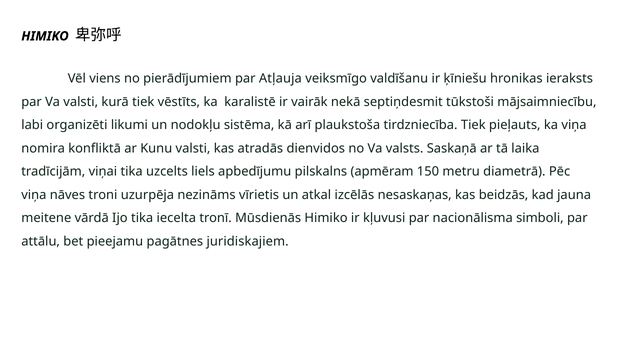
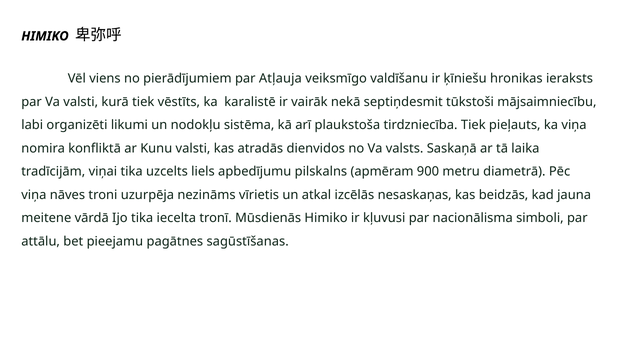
150: 150 -> 900 (428, 171)
juridiskajiem: juridiskajiem -> sagūstīšanas (248, 241)
